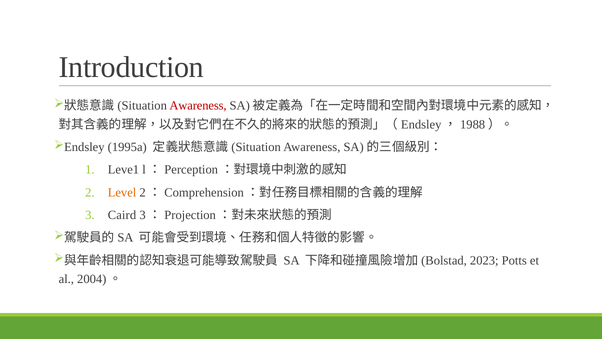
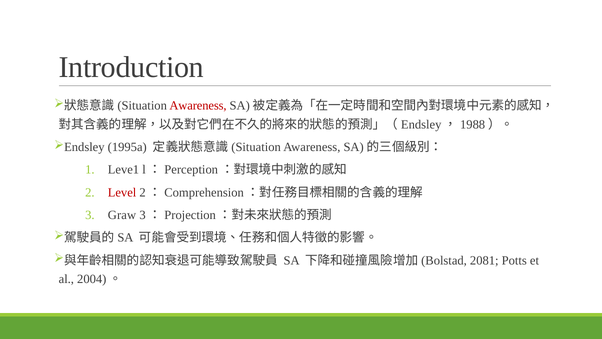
Level colour: orange -> red (122, 192)
Caird: Caird -> Graw (122, 215)
2023: 2023 -> 2081 (484, 260)
